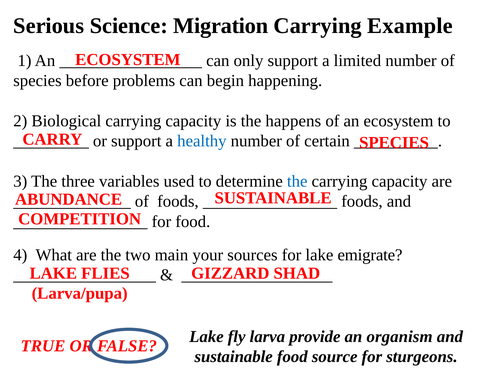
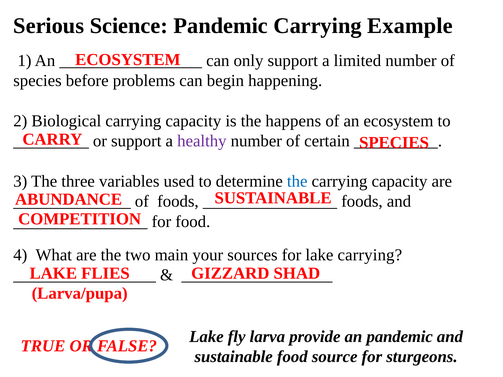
Science Migration: Migration -> Pandemic (221, 26)
healthy colour: blue -> purple (202, 141)
lake emigrate: emigrate -> carrying (370, 255)
an organism: organism -> pandemic (400, 337)
